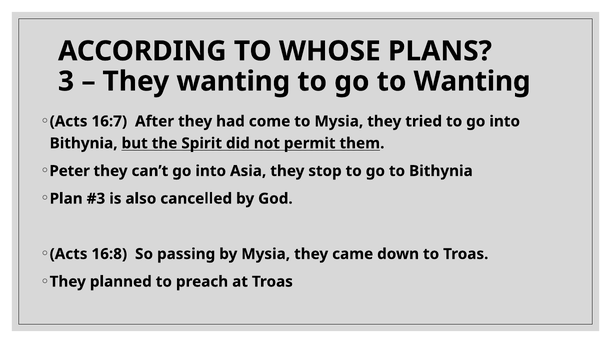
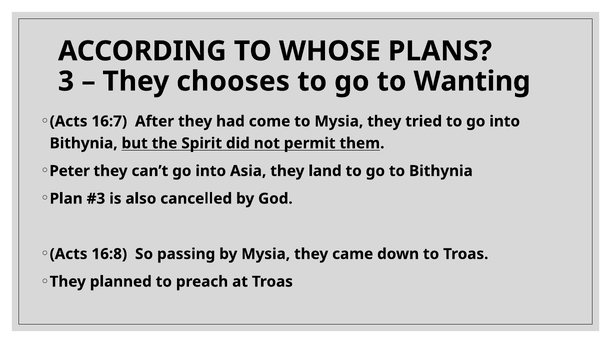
They wanting: wanting -> chooses (233, 82)
stop: stop -> land (325, 171)
